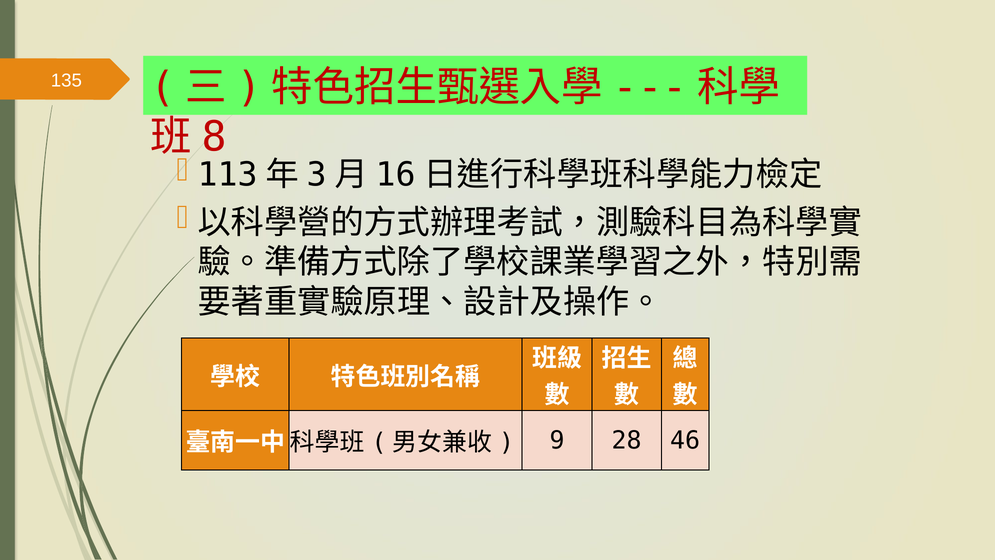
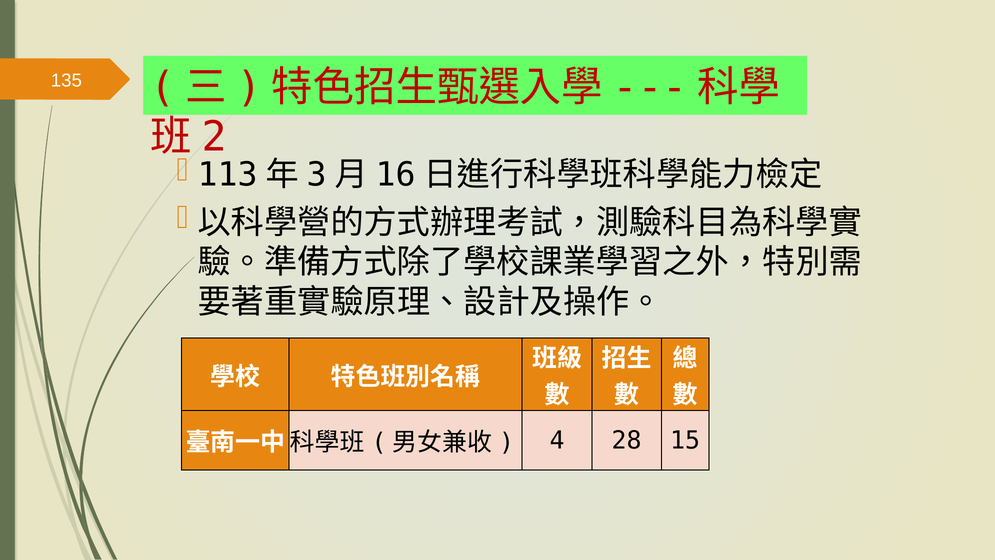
8: 8 -> 2 (214, 137)
9: 9 -> 4 (557, 440)
46: 46 -> 15 (685, 440)
